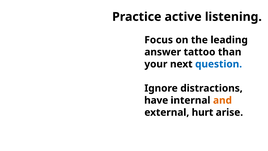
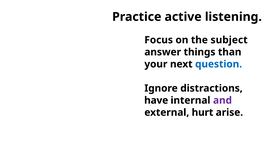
leading: leading -> subject (229, 40)
tattoo: tattoo -> things (200, 52)
and colour: orange -> purple (222, 100)
